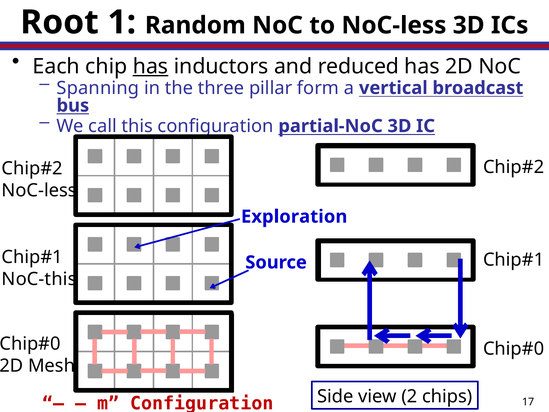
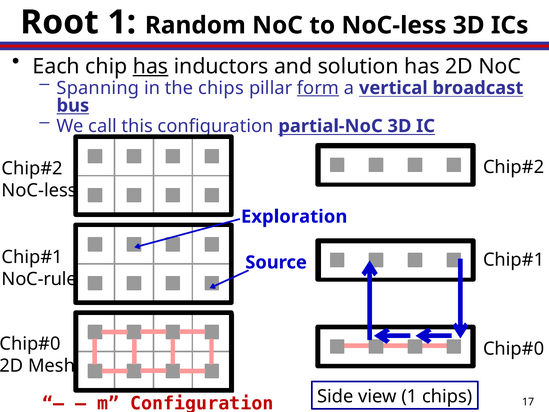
reduced: reduced -> solution (358, 66)
the three: three -> chips (221, 88)
form underline: none -> present (318, 88)
NoC-this: NoC-this -> NoC-rule (39, 279)
view 2: 2 -> 1 (409, 396)
